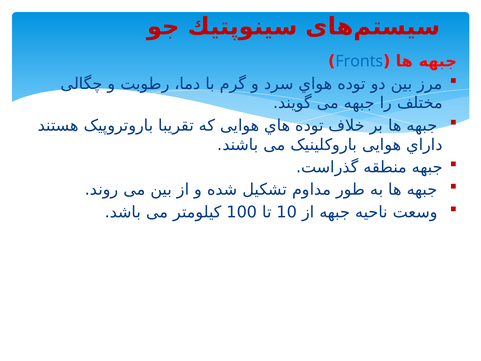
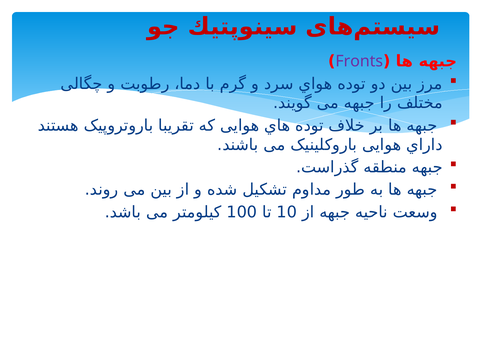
Fronts colour: blue -> purple (359, 61)
